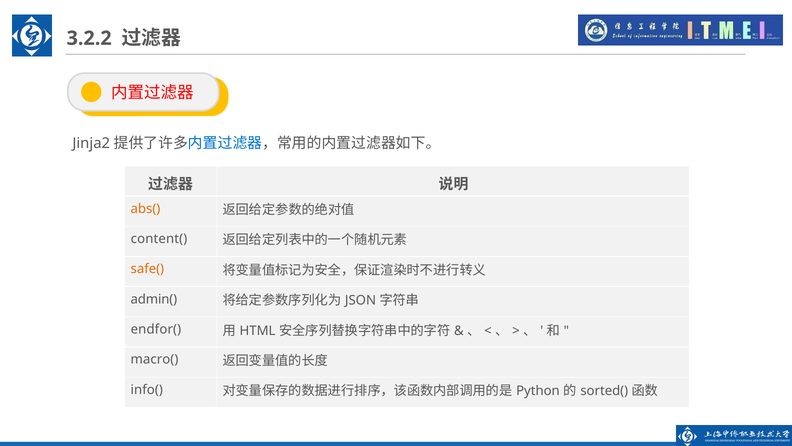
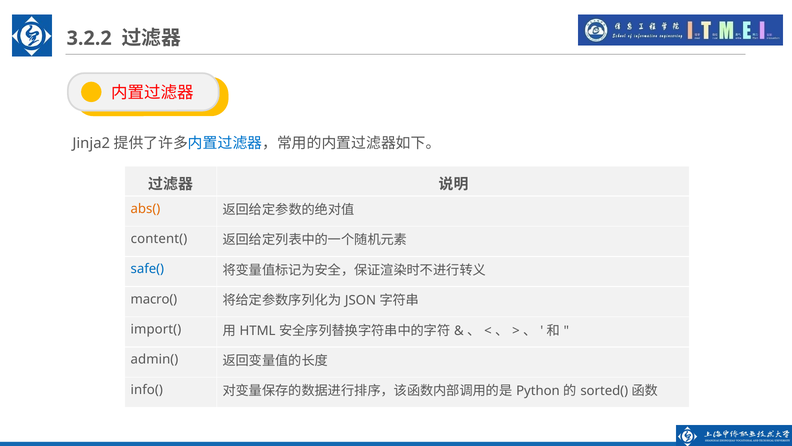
safe( colour: orange -> blue (147, 269)
admin(: admin( -> macro( (154, 299)
endfor(: endfor( -> import( (156, 329)
macro(: macro( -> admin( (154, 359)
